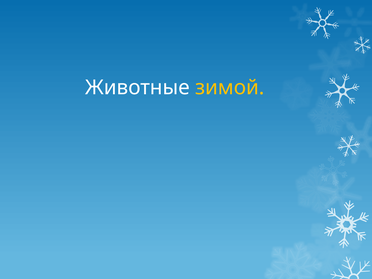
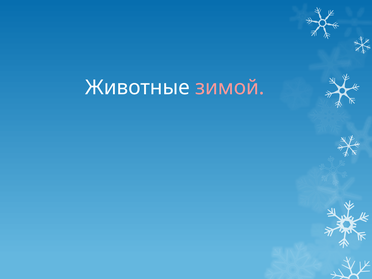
зимой colour: yellow -> pink (230, 88)
